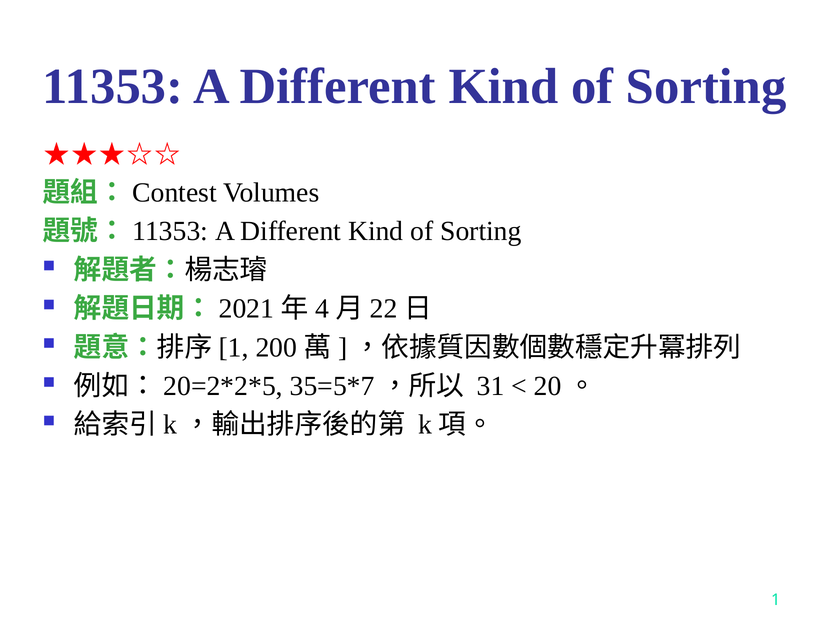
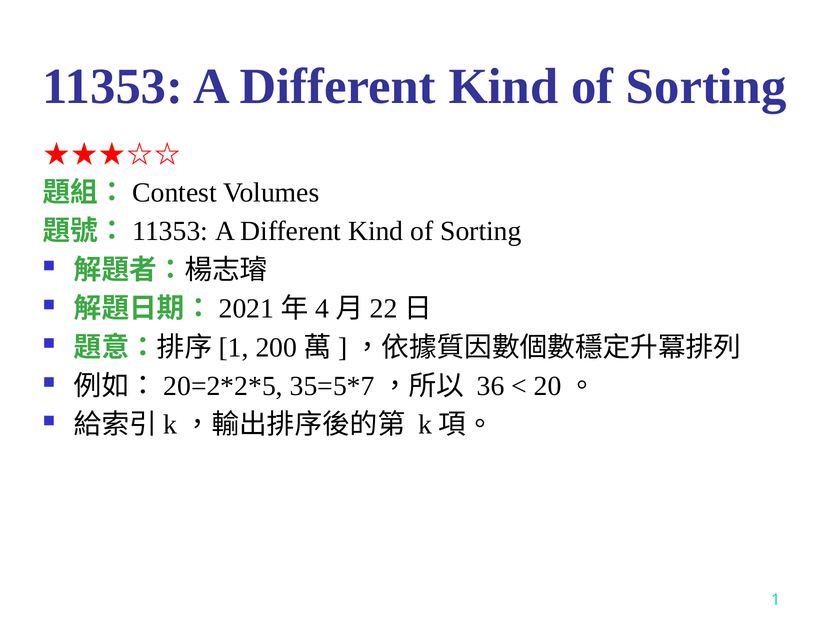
31: 31 -> 36 (491, 386)
